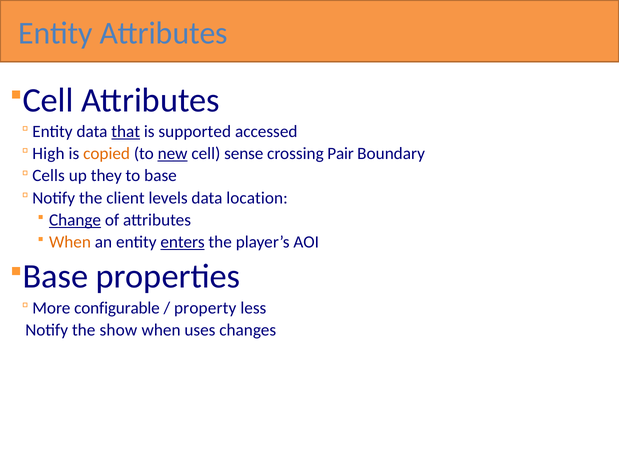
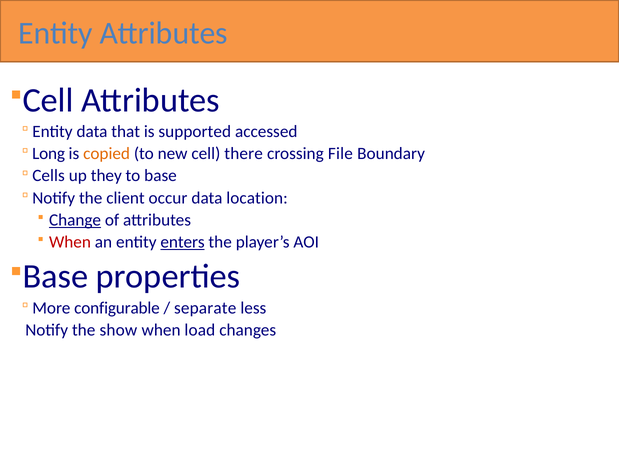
that underline: present -> none (126, 132)
High: High -> Long (49, 154)
new underline: present -> none (173, 154)
sense: sense -> there (244, 154)
Pair: Pair -> File (340, 154)
levels: levels -> occur (168, 198)
When colour: orange -> red (70, 242)
property: property -> separate (205, 308)
uses: uses -> load (200, 330)
